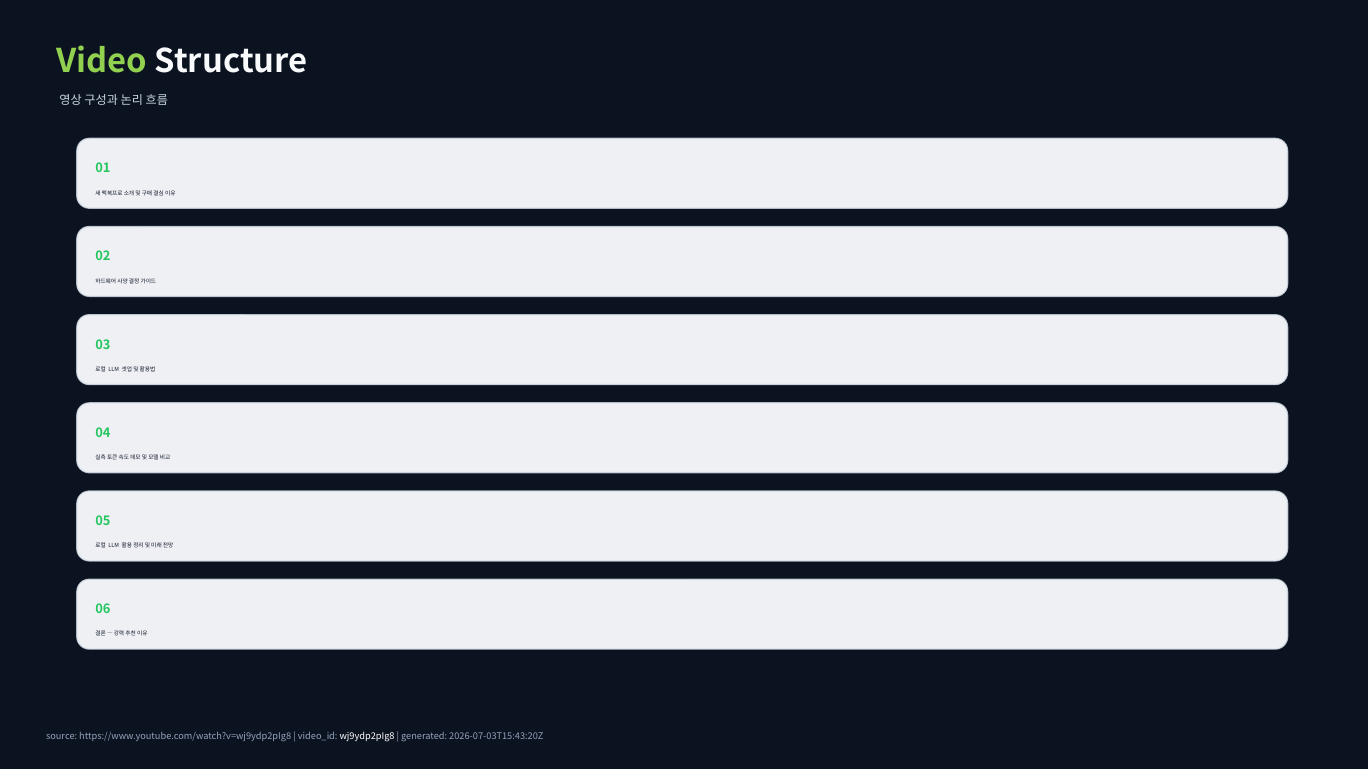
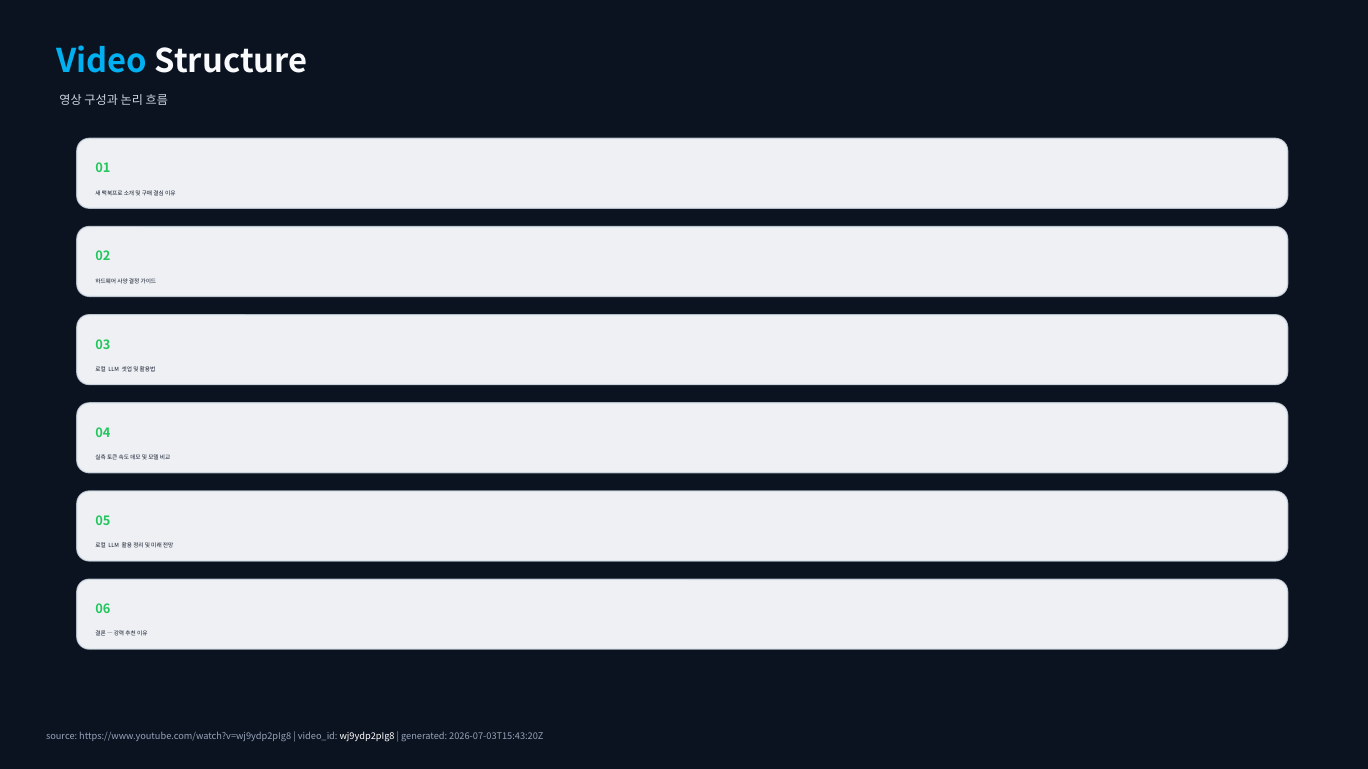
Video colour: light green -> light blue (102, 61)
